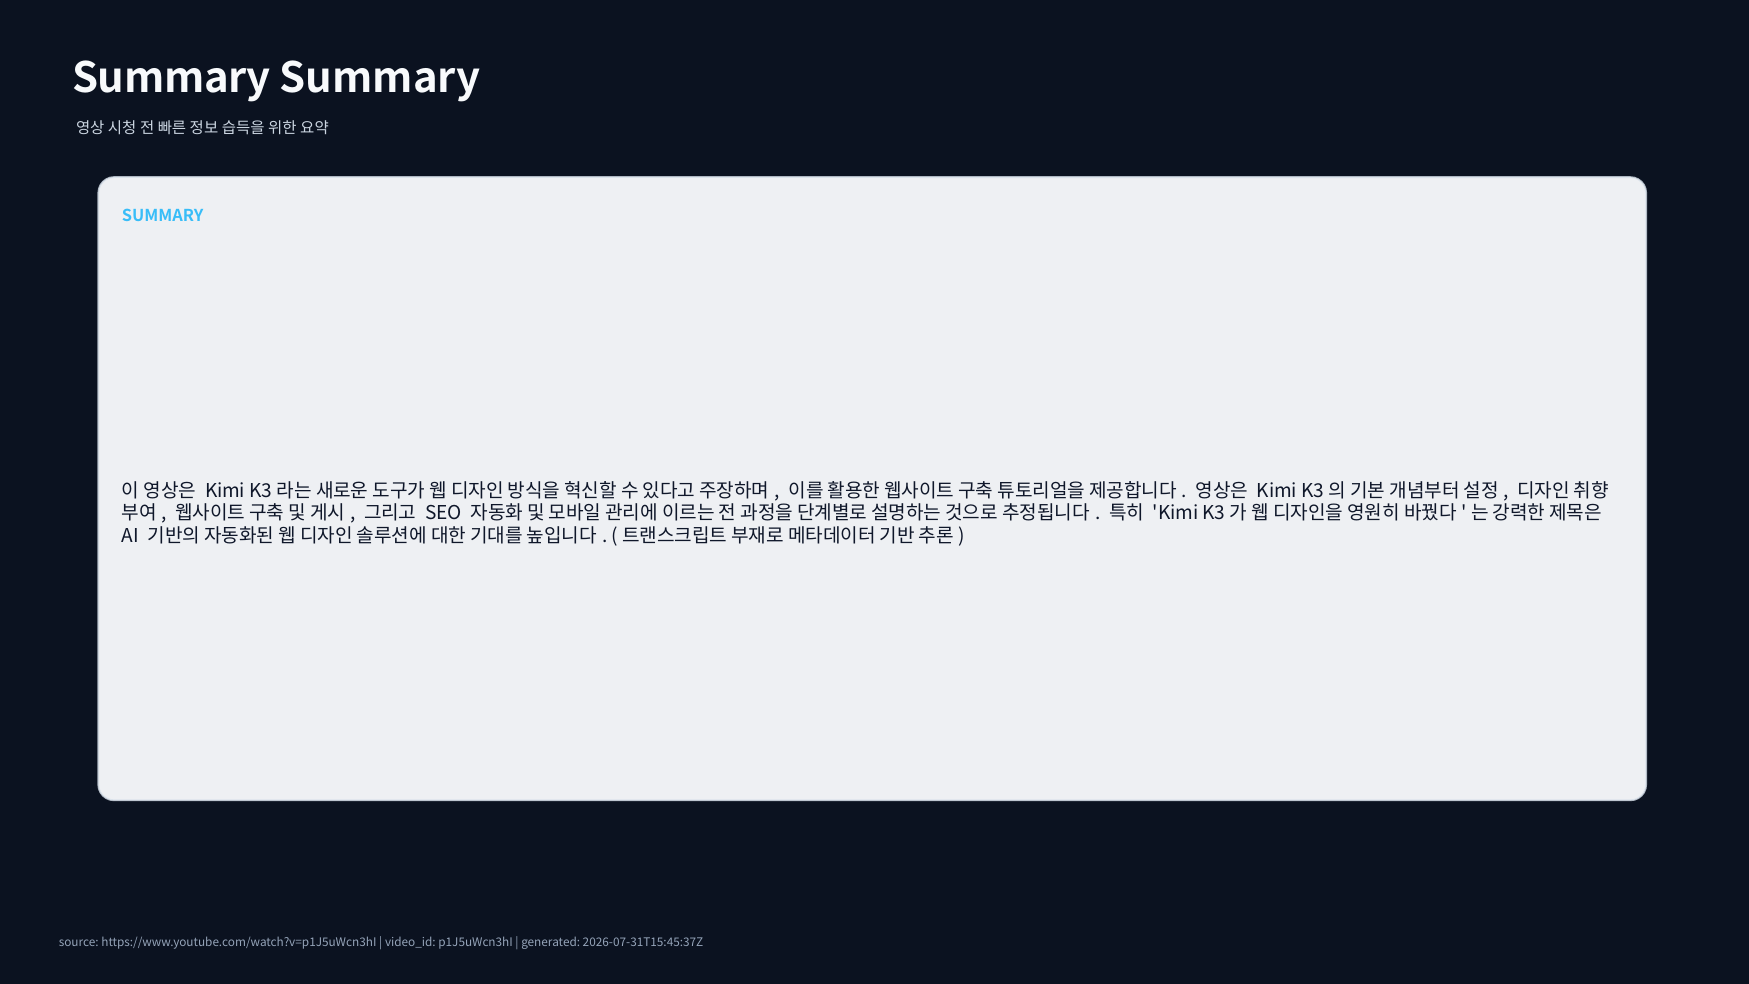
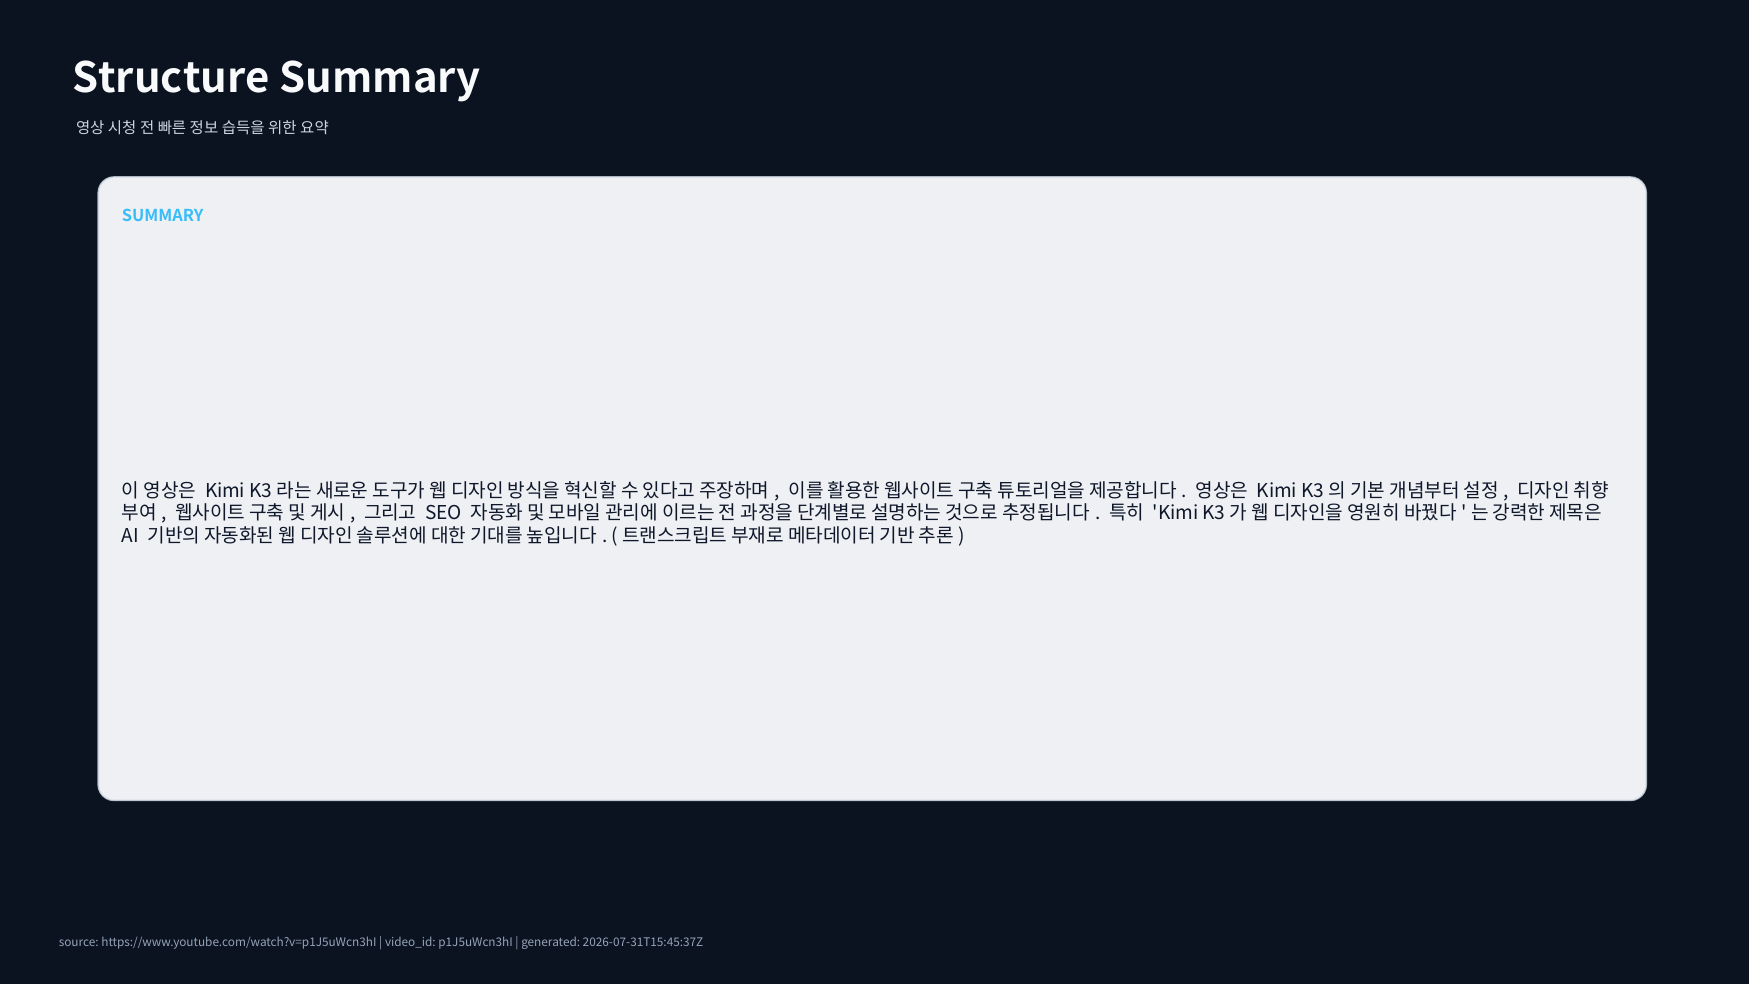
Summary: Summary -> Structure (171, 78)
